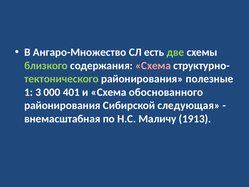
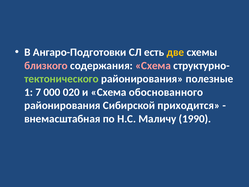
Ангаро-Множество: Ангаро-Множество -> Ангаро-Подготовки (80, 52)
две colour: light green -> yellow (175, 52)
близкого colour: light green -> pink (46, 66)
3: 3 -> 7 (38, 92)
401: 401 -> 020 (71, 92)
следующая: следующая -> приходится (189, 105)
1913: 1913 -> 1990 (195, 119)
